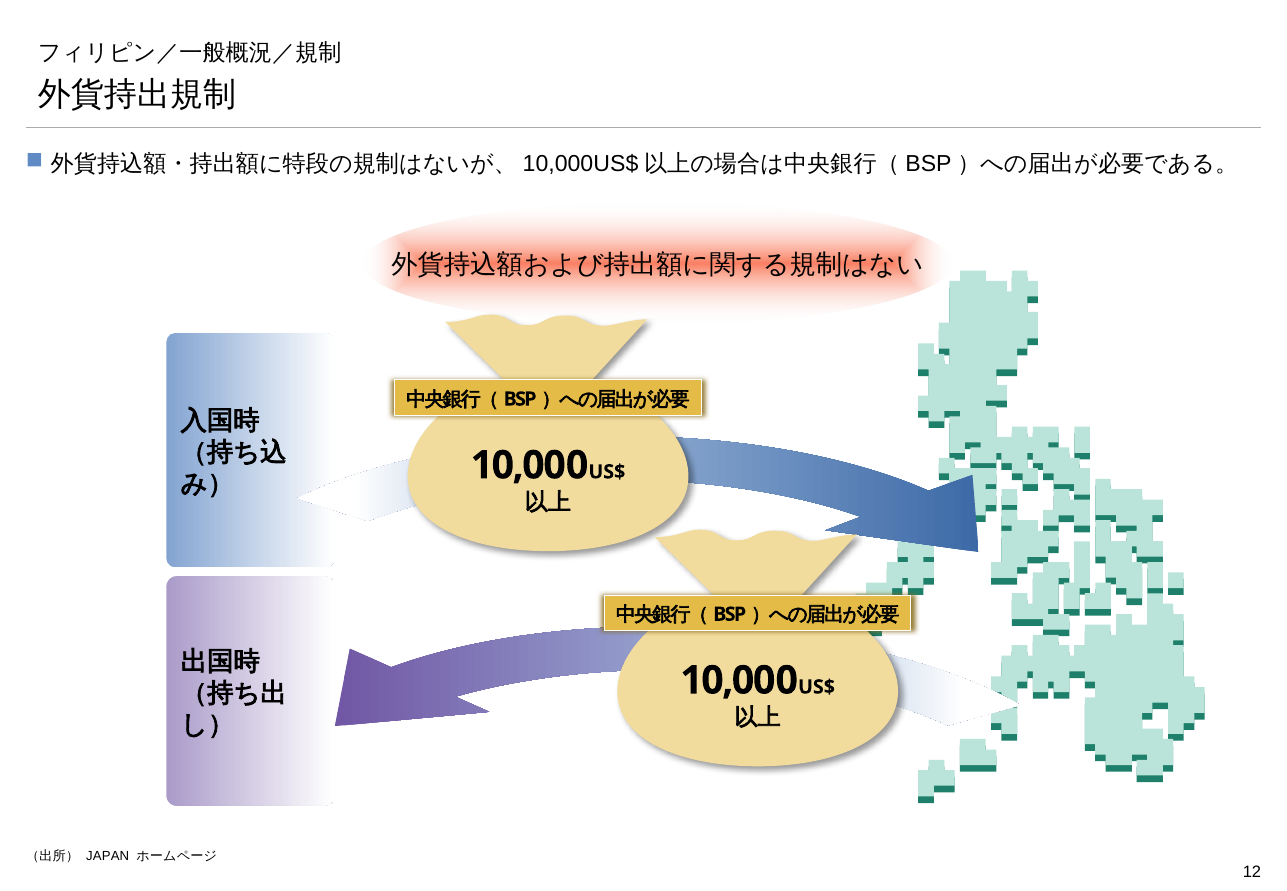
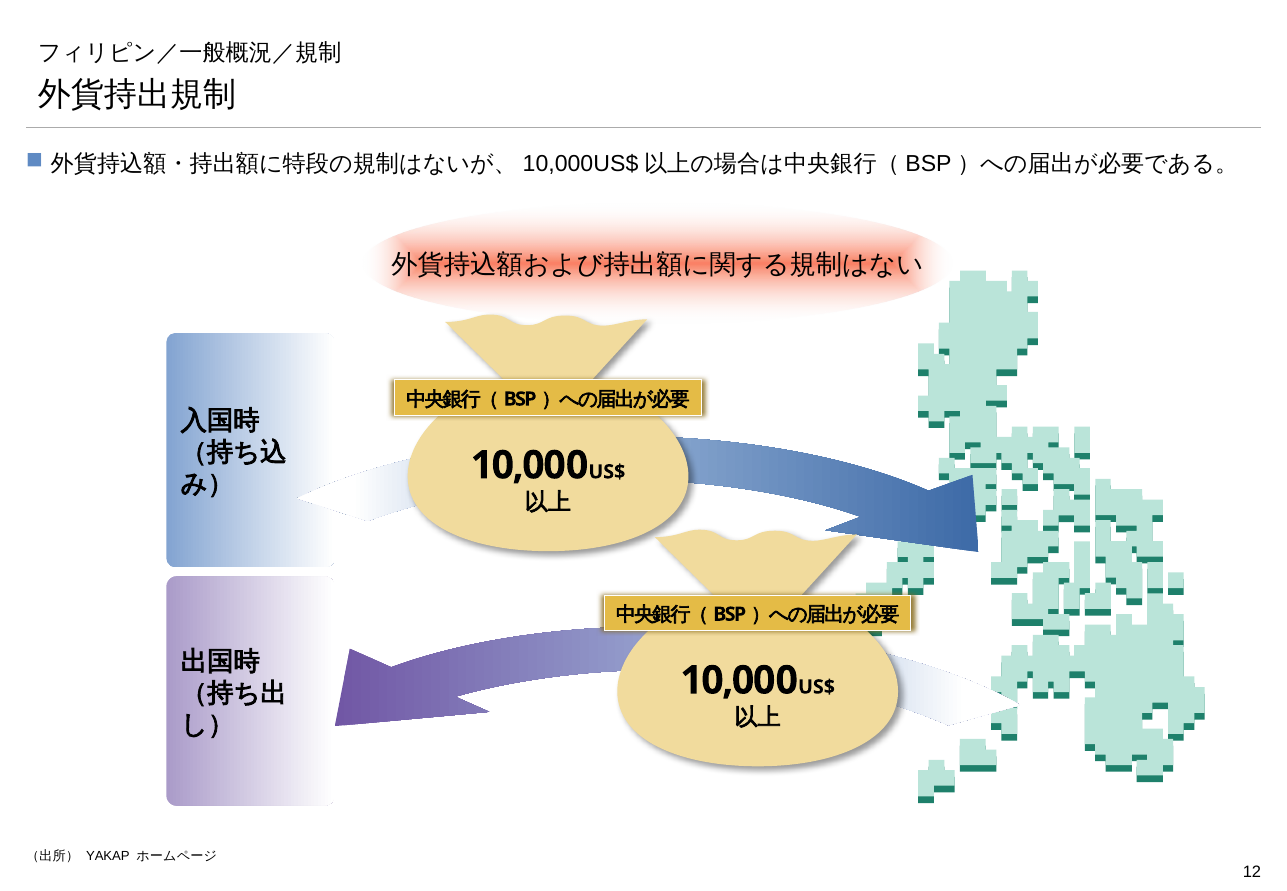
JAPAN: JAPAN -> YAKAP (108, 857)
